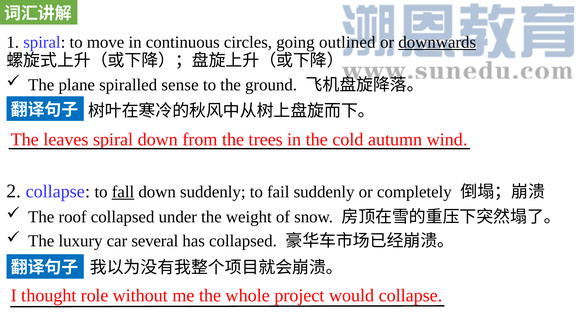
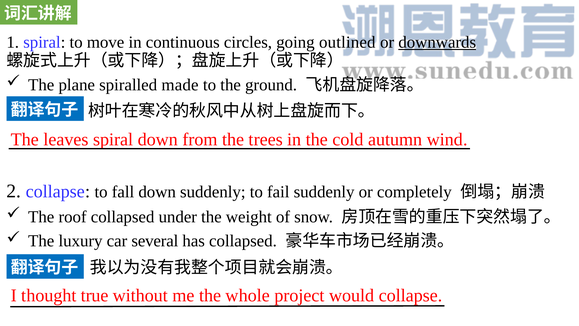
sense: sense -> made (180, 85)
fall underline: present -> none (123, 192)
role: role -> true (95, 295)
